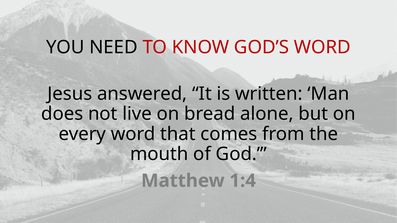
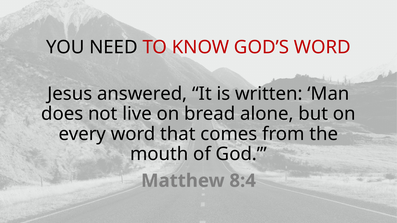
1:4: 1:4 -> 8:4 (243, 181)
